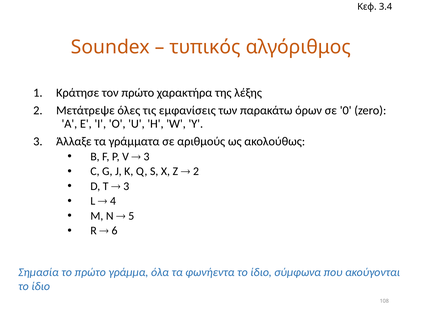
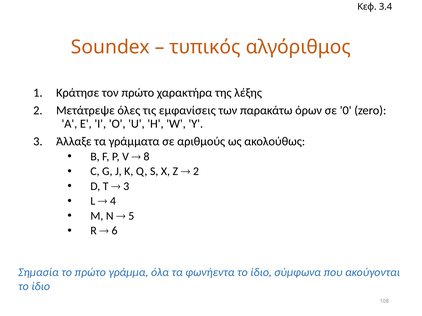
3: 3 -> 8 (147, 157)
